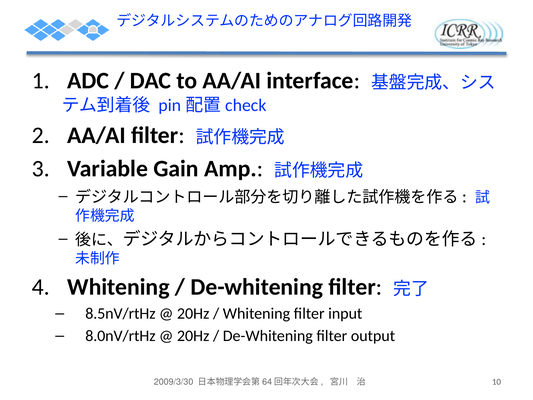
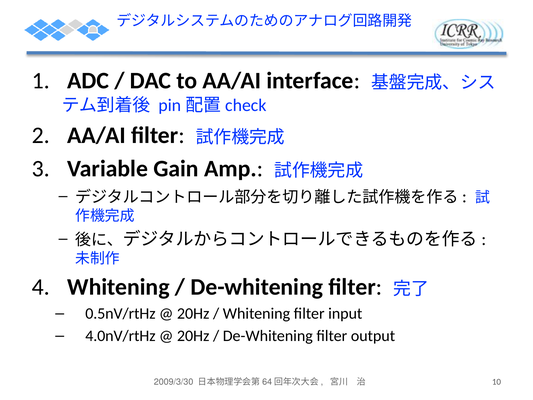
8.5nV/rtHz: 8.5nV/rtHz -> 0.5nV/rtHz (120, 313)
8.0nV/rtHz: 8.0nV/rtHz -> 4.0nV/rtHz (120, 336)
